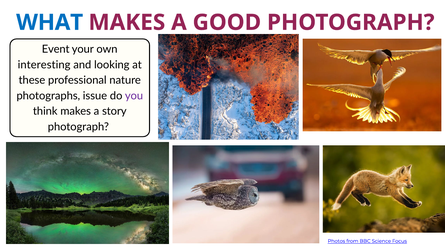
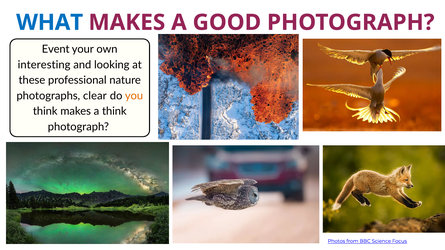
issue: issue -> clear (95, 96)
you colour: purple -> orange (134, 96)
a story: story -> think (114, 111)
